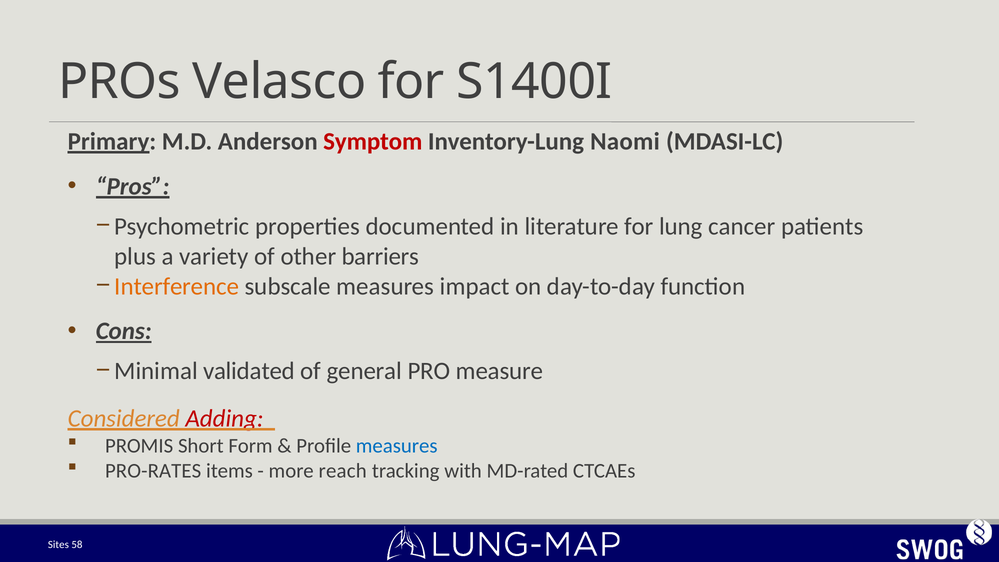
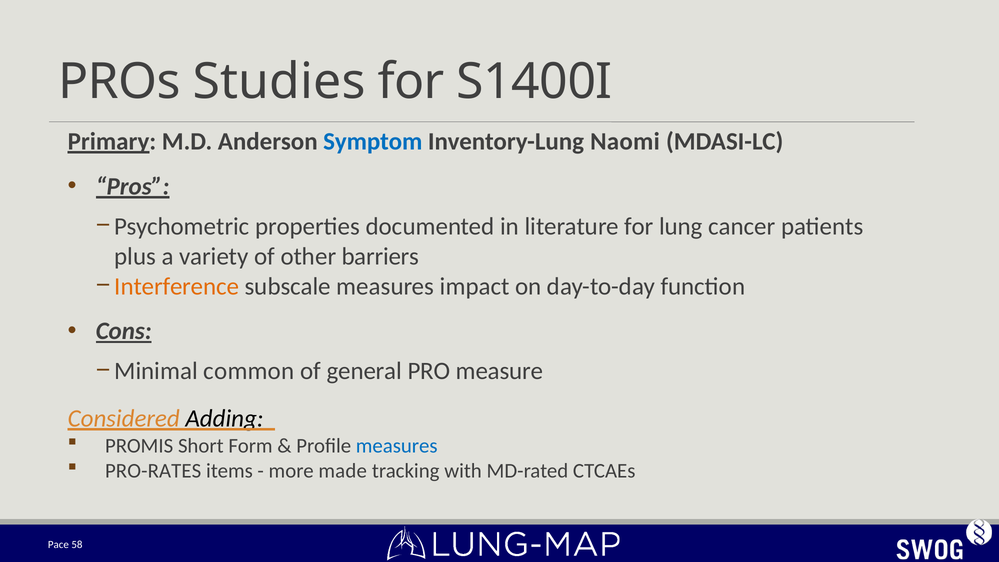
Velasco: Velasco -> Studies (279, 82)
Symptom colour: red -> blue (373, 141)
validated: validated -> common (249, 371)
Adding colour: red -> black (224, 419)
reach: reach -> made (343, 471)
Sites: Sites -> Pace (58, 545)
